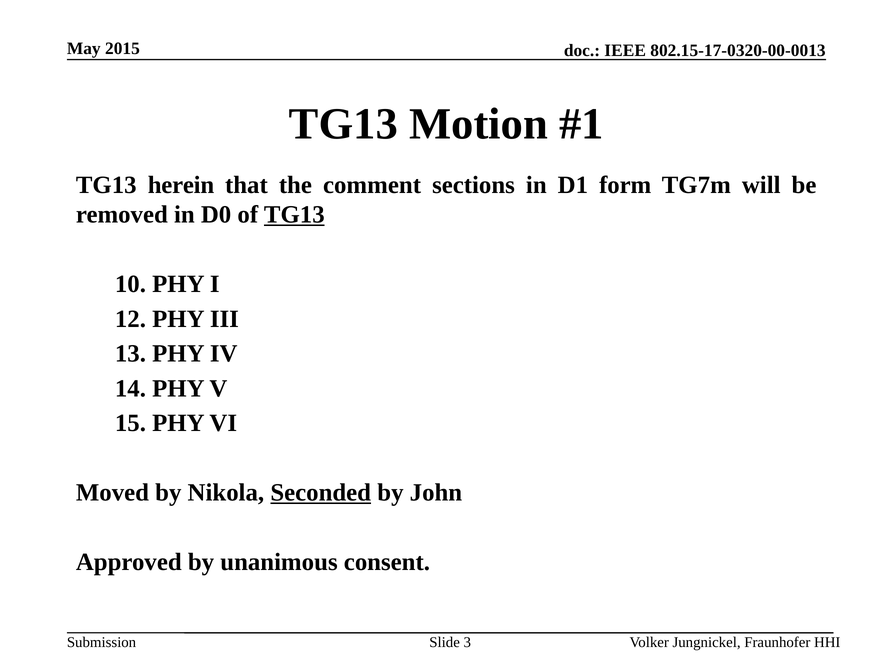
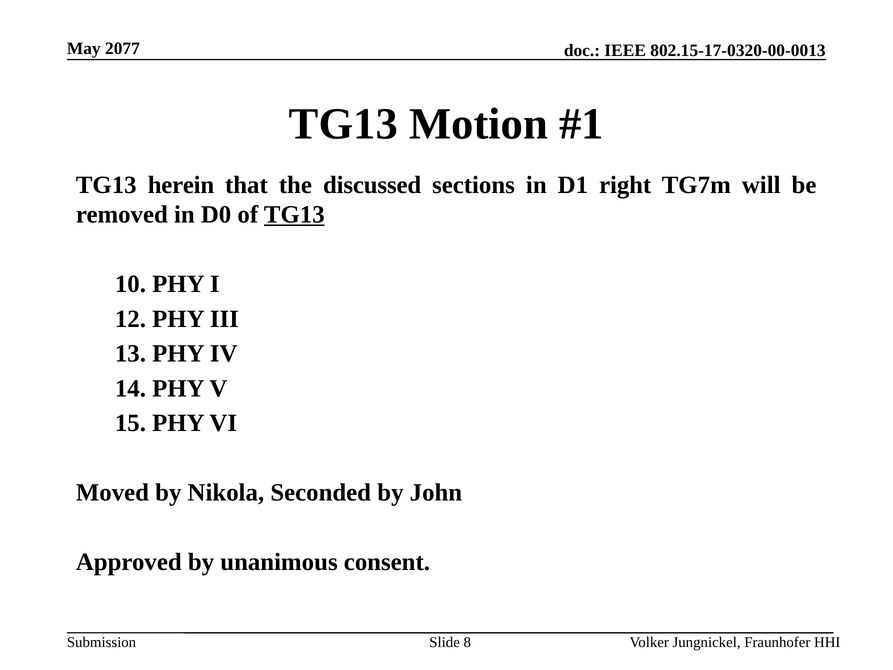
2015: 2015 -> 2077 (122, 49)
comment: comment -> discussed (372, 185)
form: form -> right (625, 185)
Seconded underline: present -> none (321, 493)
3: 3 -> 8 (467, 642)
